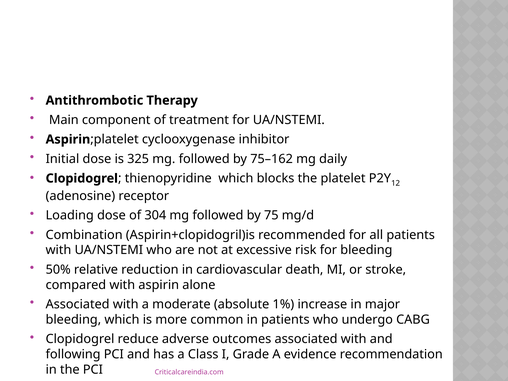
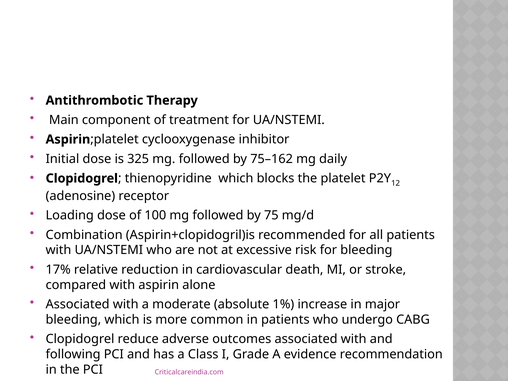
304: 304 -> 100 (155, 215)
50%: 50% -> 17% (58, 270)
